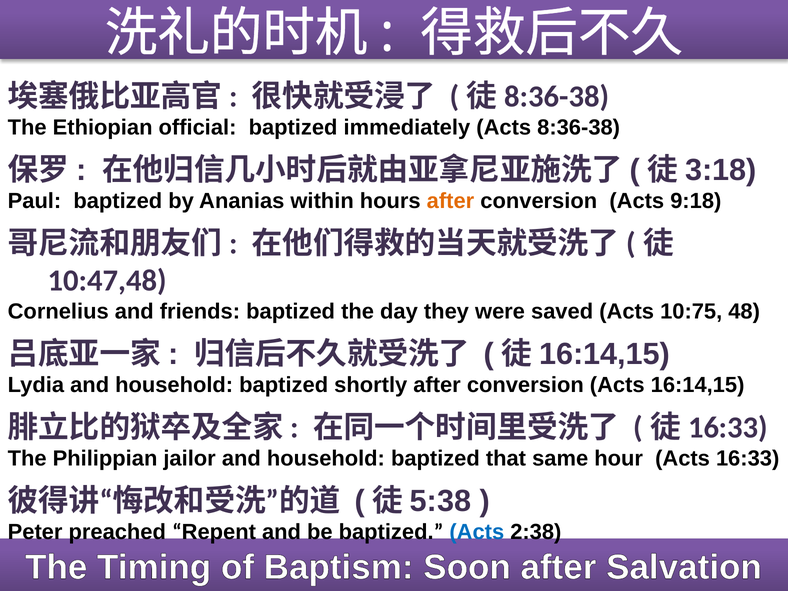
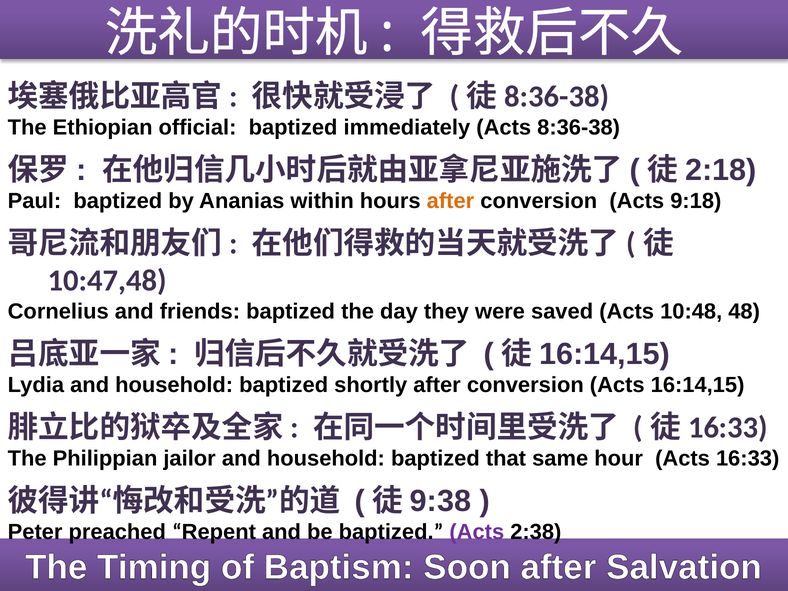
3:18: 3:18 -> 2:18 (721, 170)
10:75: 10:75 -> 10:48 (691, 311)
5:38: 5:38 -> 9:38 (441, 501)
Acts colour: blue -> purple (477, 532)
